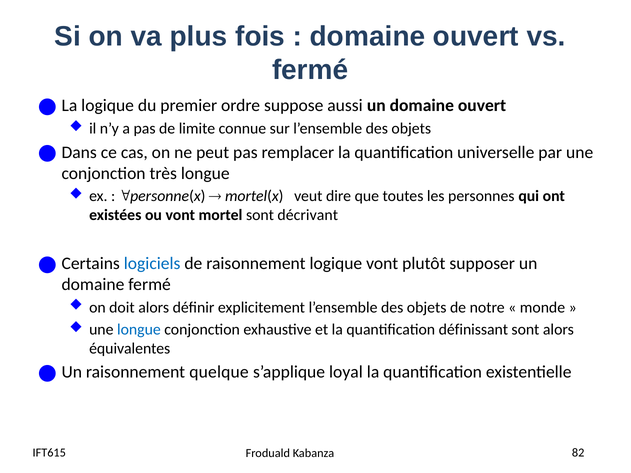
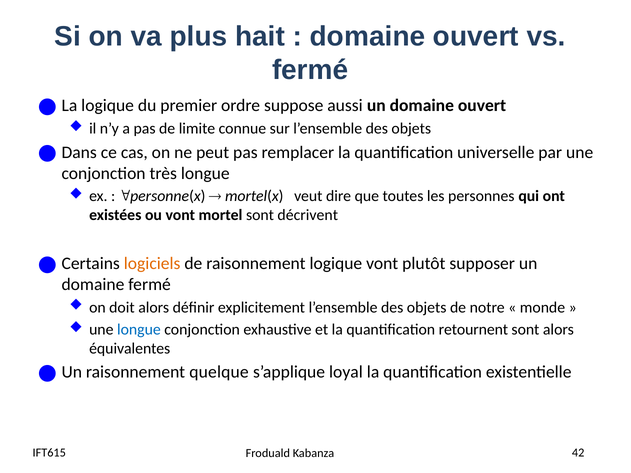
fois: fois -> hait (260, 36)
décrivant: décrivant -> décrivent (308, 215)
logiciels colour: blue -> orange (152, 263)
définissant: définissant -> retournent (473, 330)
82: 82 -> 42 (578, 453)
